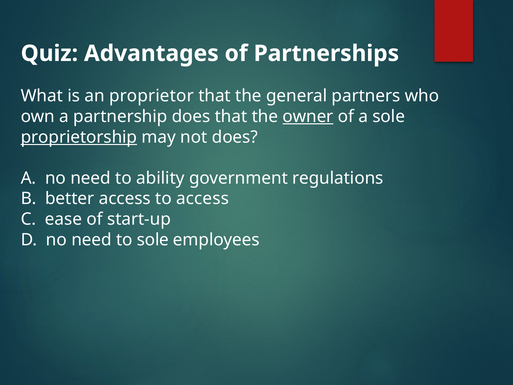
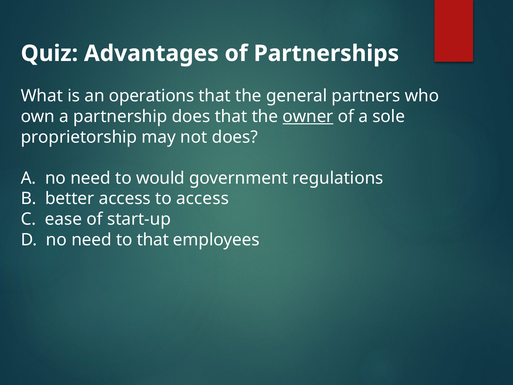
proprietor: proprietor -> operations (152, 96)
proprietorship underline: present -> none (79, 137)
ability: ability -> would (160, 178)
to sole: sole -> that (153, 240)
